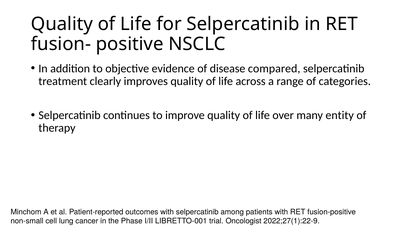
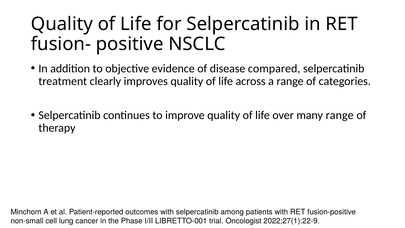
many entity: entity -> range (340, 115)
